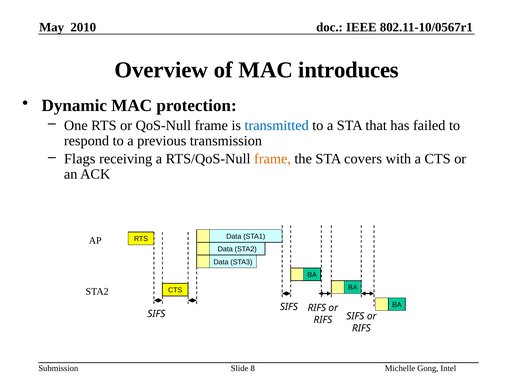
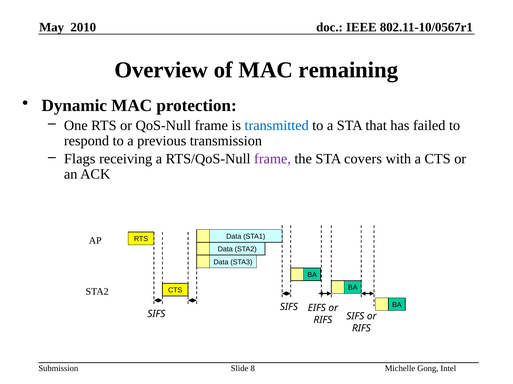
introduces: introduces -> remaining (348, 70)
frame colour: orange -> purple (273, 159)
RIFS: RIFS -> EIFS (317, 308)
